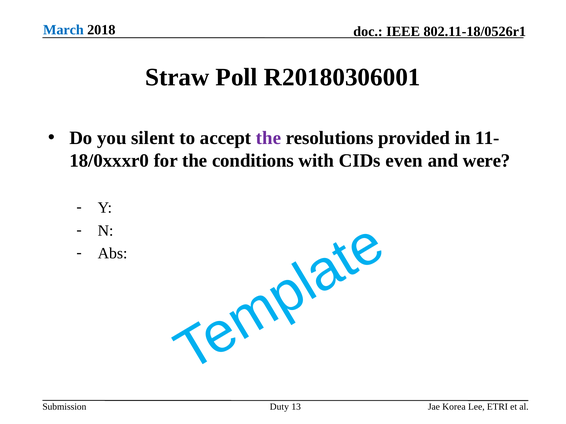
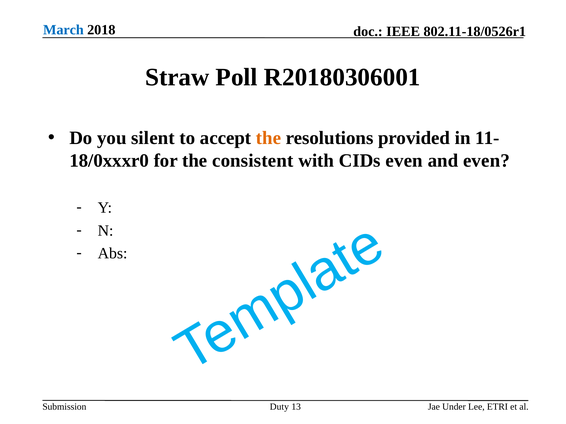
the colour: purple -> orange (269, 138)
conditions: conditions -> consistent (253, 161)
and were: were -> even (486, 161)
Korea: Korea -> Under (454, 407)
